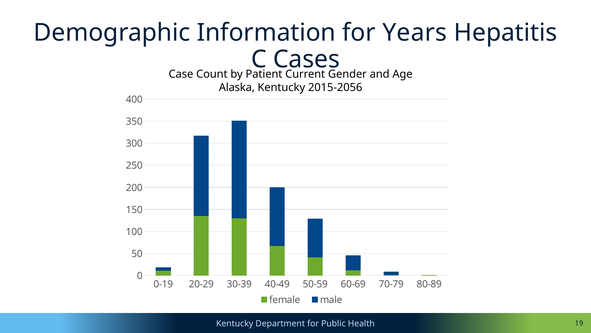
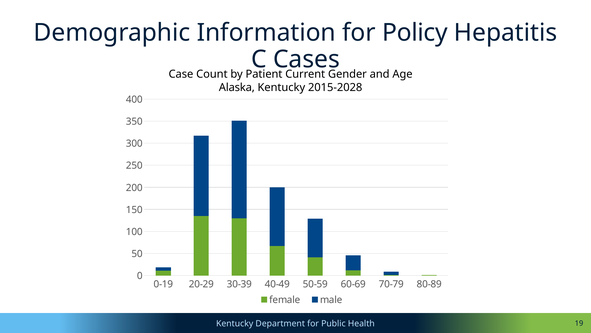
Years: Years -> Policy (415, 33)
2015-2056: 2015-2056 -> 2015-2028 (335, 87)
